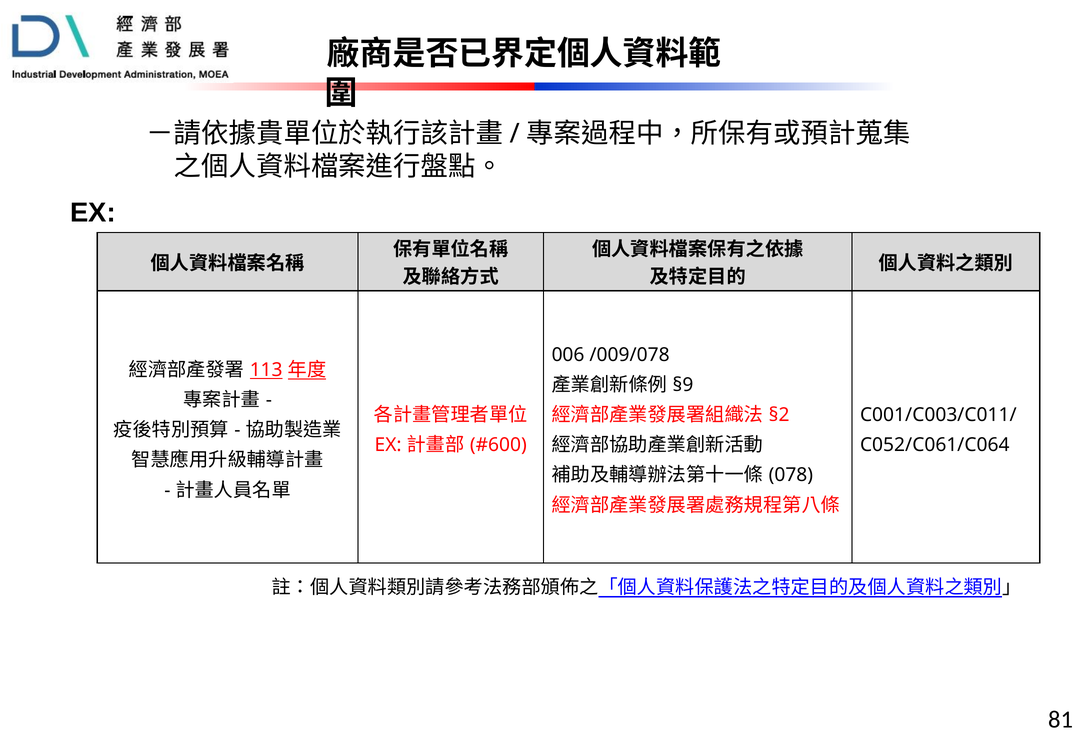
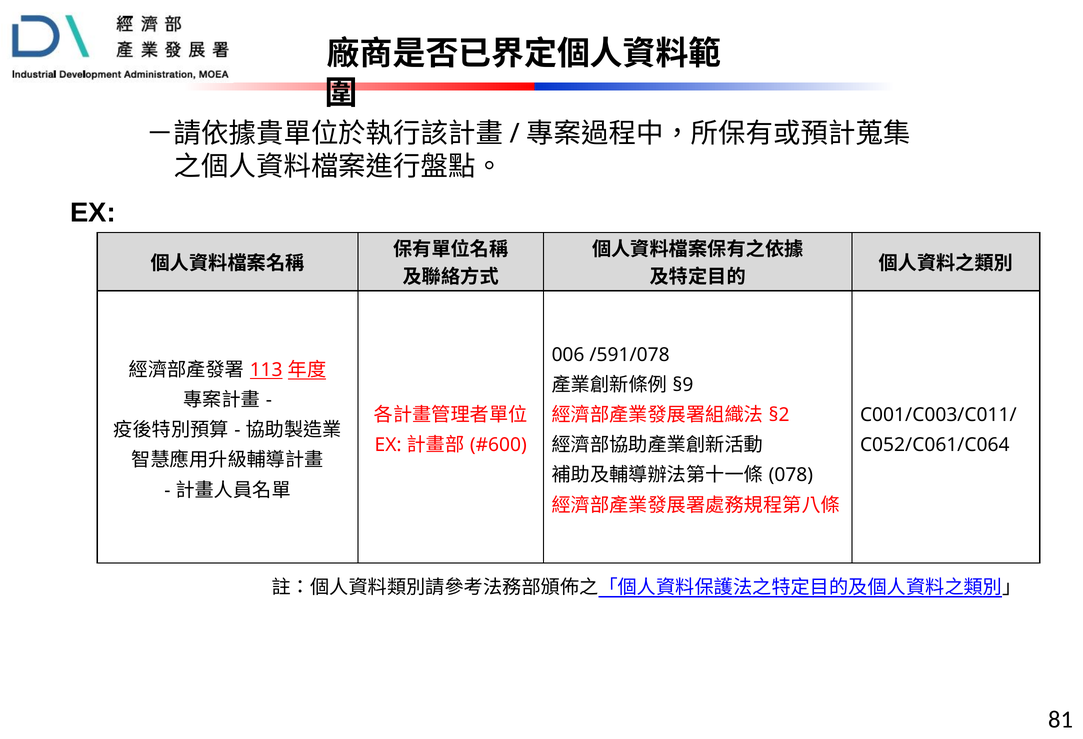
/009/078: /009/078 -> /591/078 (630, 355)
